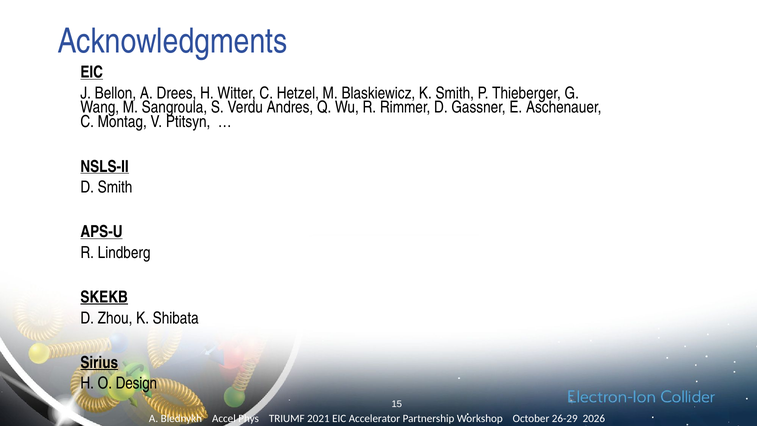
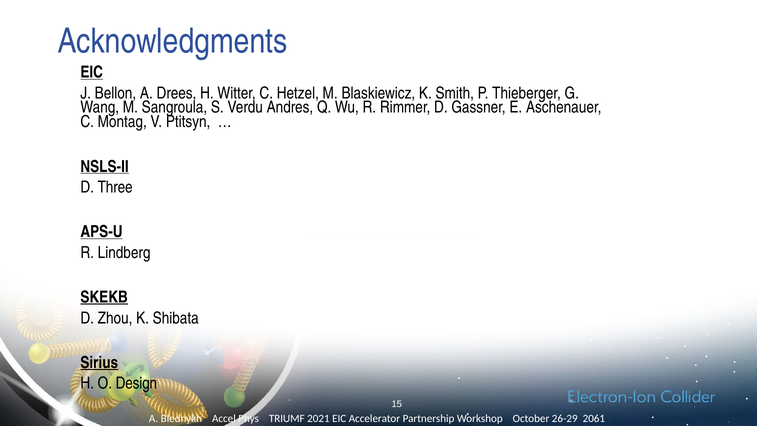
D Smith: Smith -> Three (115, 187)
2026: 2026 -> 2061 (594, 419)
